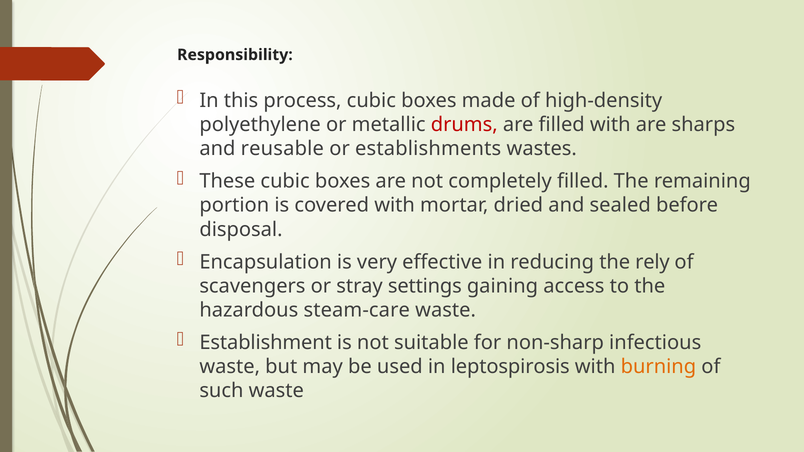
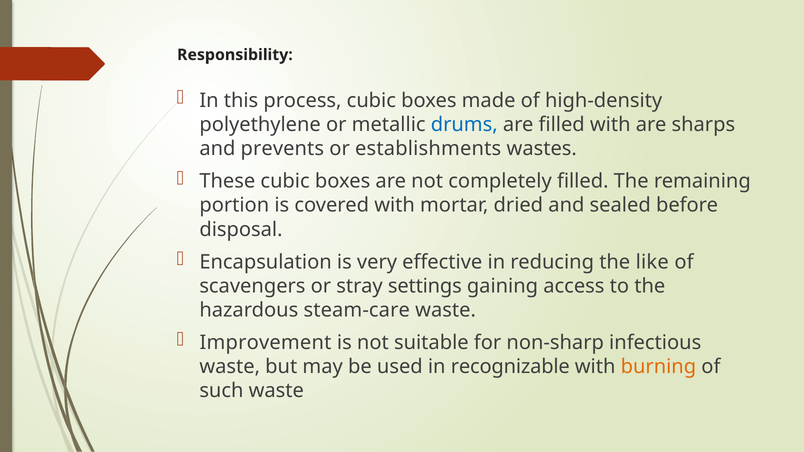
drums colour: red -> blue (464, 125)
reusable: reusable -> prevents (282, 149)
rely: rely -> like (652, 262)
Establishment: Establishment -> Improvement (265, 343)
leptospirosis: leptospirosis -> recognizable (510, 367)
